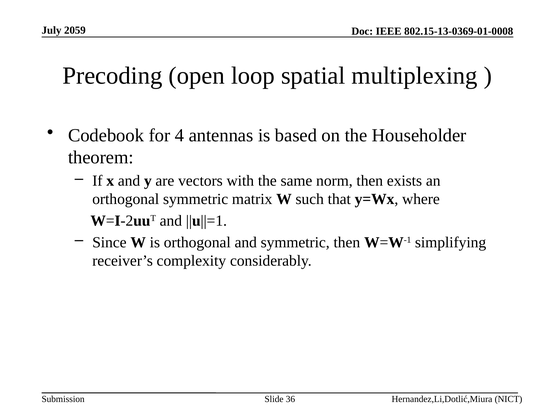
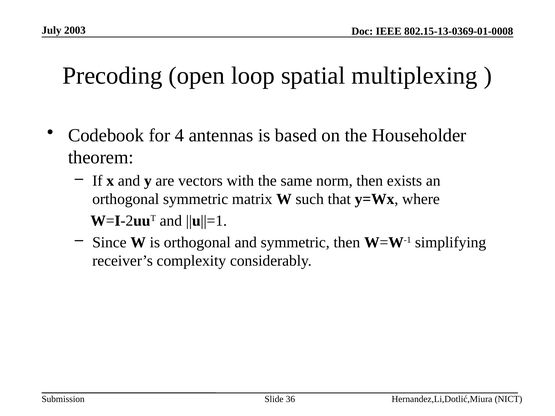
2059: 2059 -> 2003 (75, 30)
